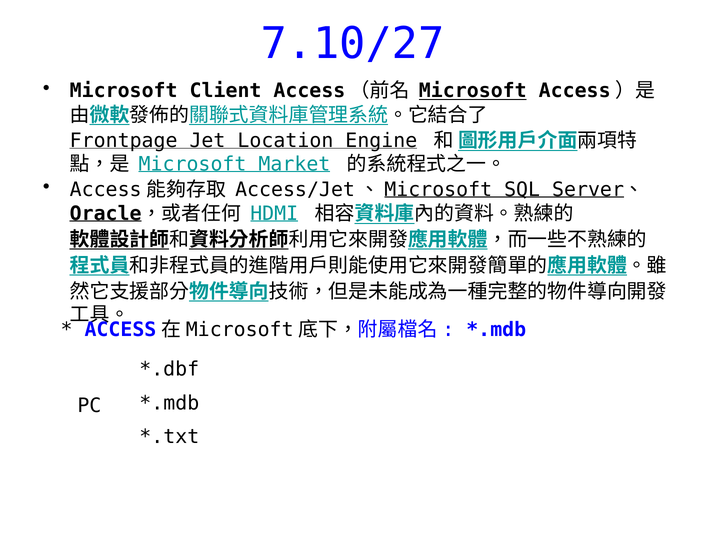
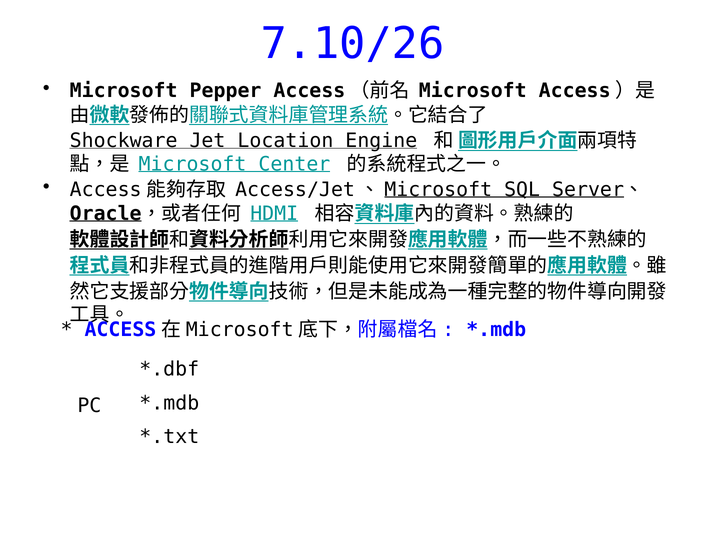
7.10/27: 7.10/27 -> 7.10/26 (353, 44)
Client: Client -> Pepper (226, 91)
Microsoft underline: present -> none (473, 91)
Frontpage: Frontpage -> Shockware (124, 141)
Market: Market -> Center (294, 164)
